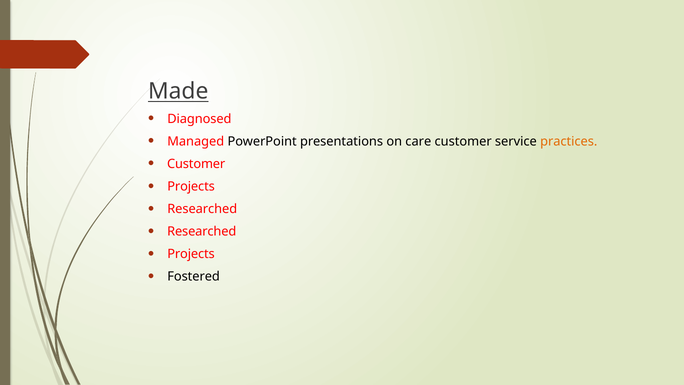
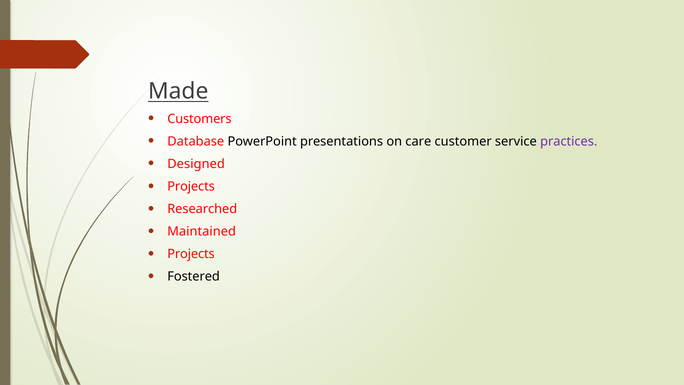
Diagnosed: Diagnosed -> Customers (199, 119)
Managed: Managed -> Database (196, 141)
practices colour: orange -> purple (569, 141)
Customer: Customer -> Designed (196, 164)
Researched: Researched -> Maintained (202, 231)
